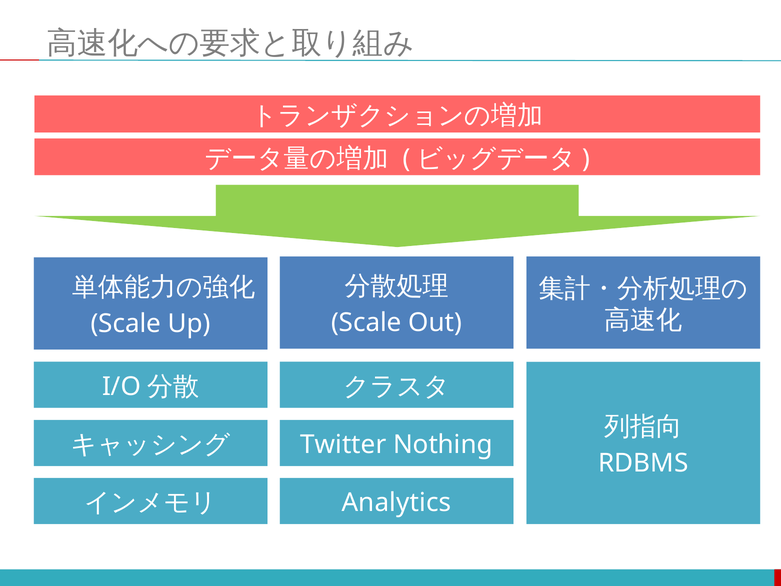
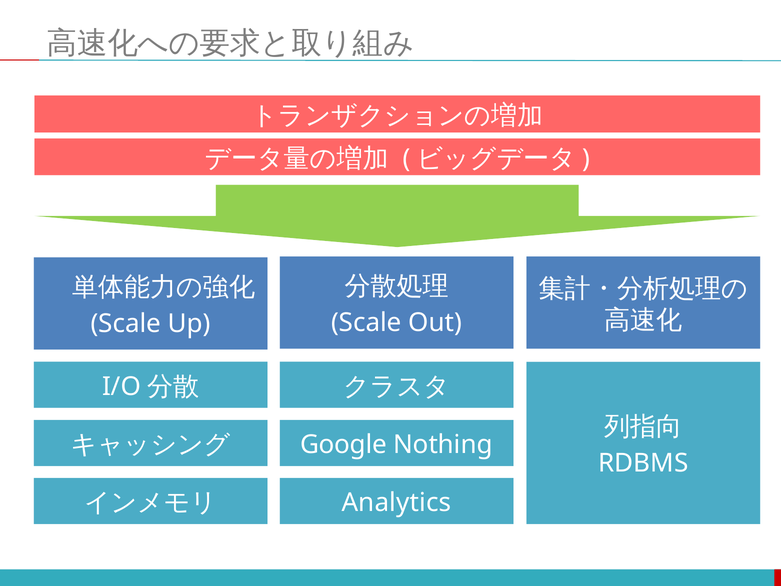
Twitter: Twitter -> Google (344, 445)
